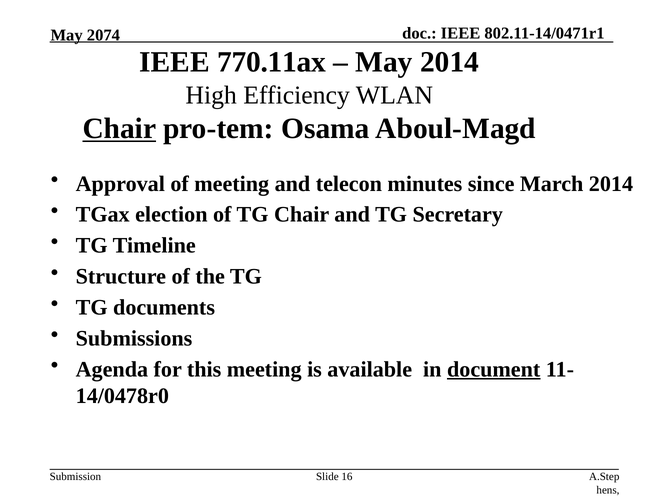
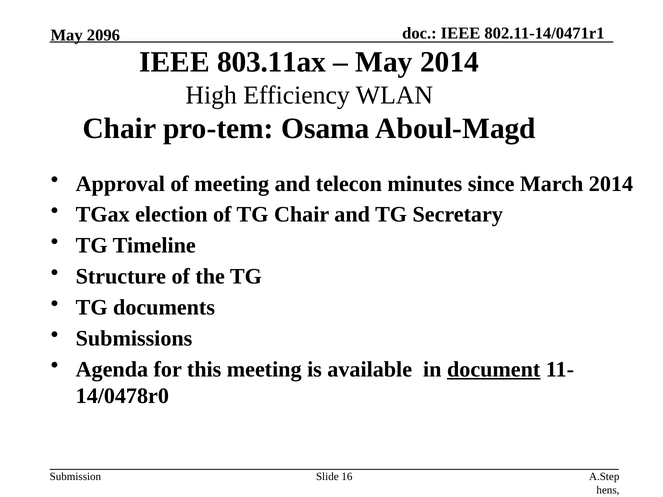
2074: 2074 -> 2096 (103, 35)
770.11ax: 770.11ax -> 803.11ax (272, 62)
Chair underline: present -> none (119, 129)
